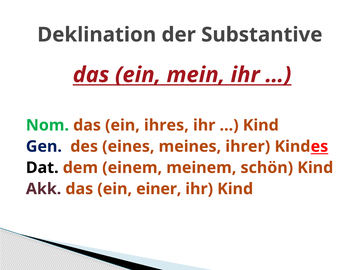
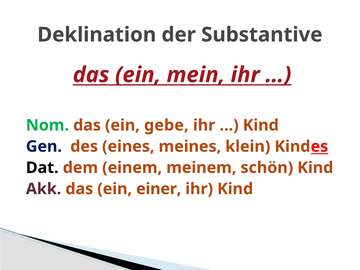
ihres: ihres -> gebe (166, 125)
ihrer: ihrer -> klein (248, 146)
